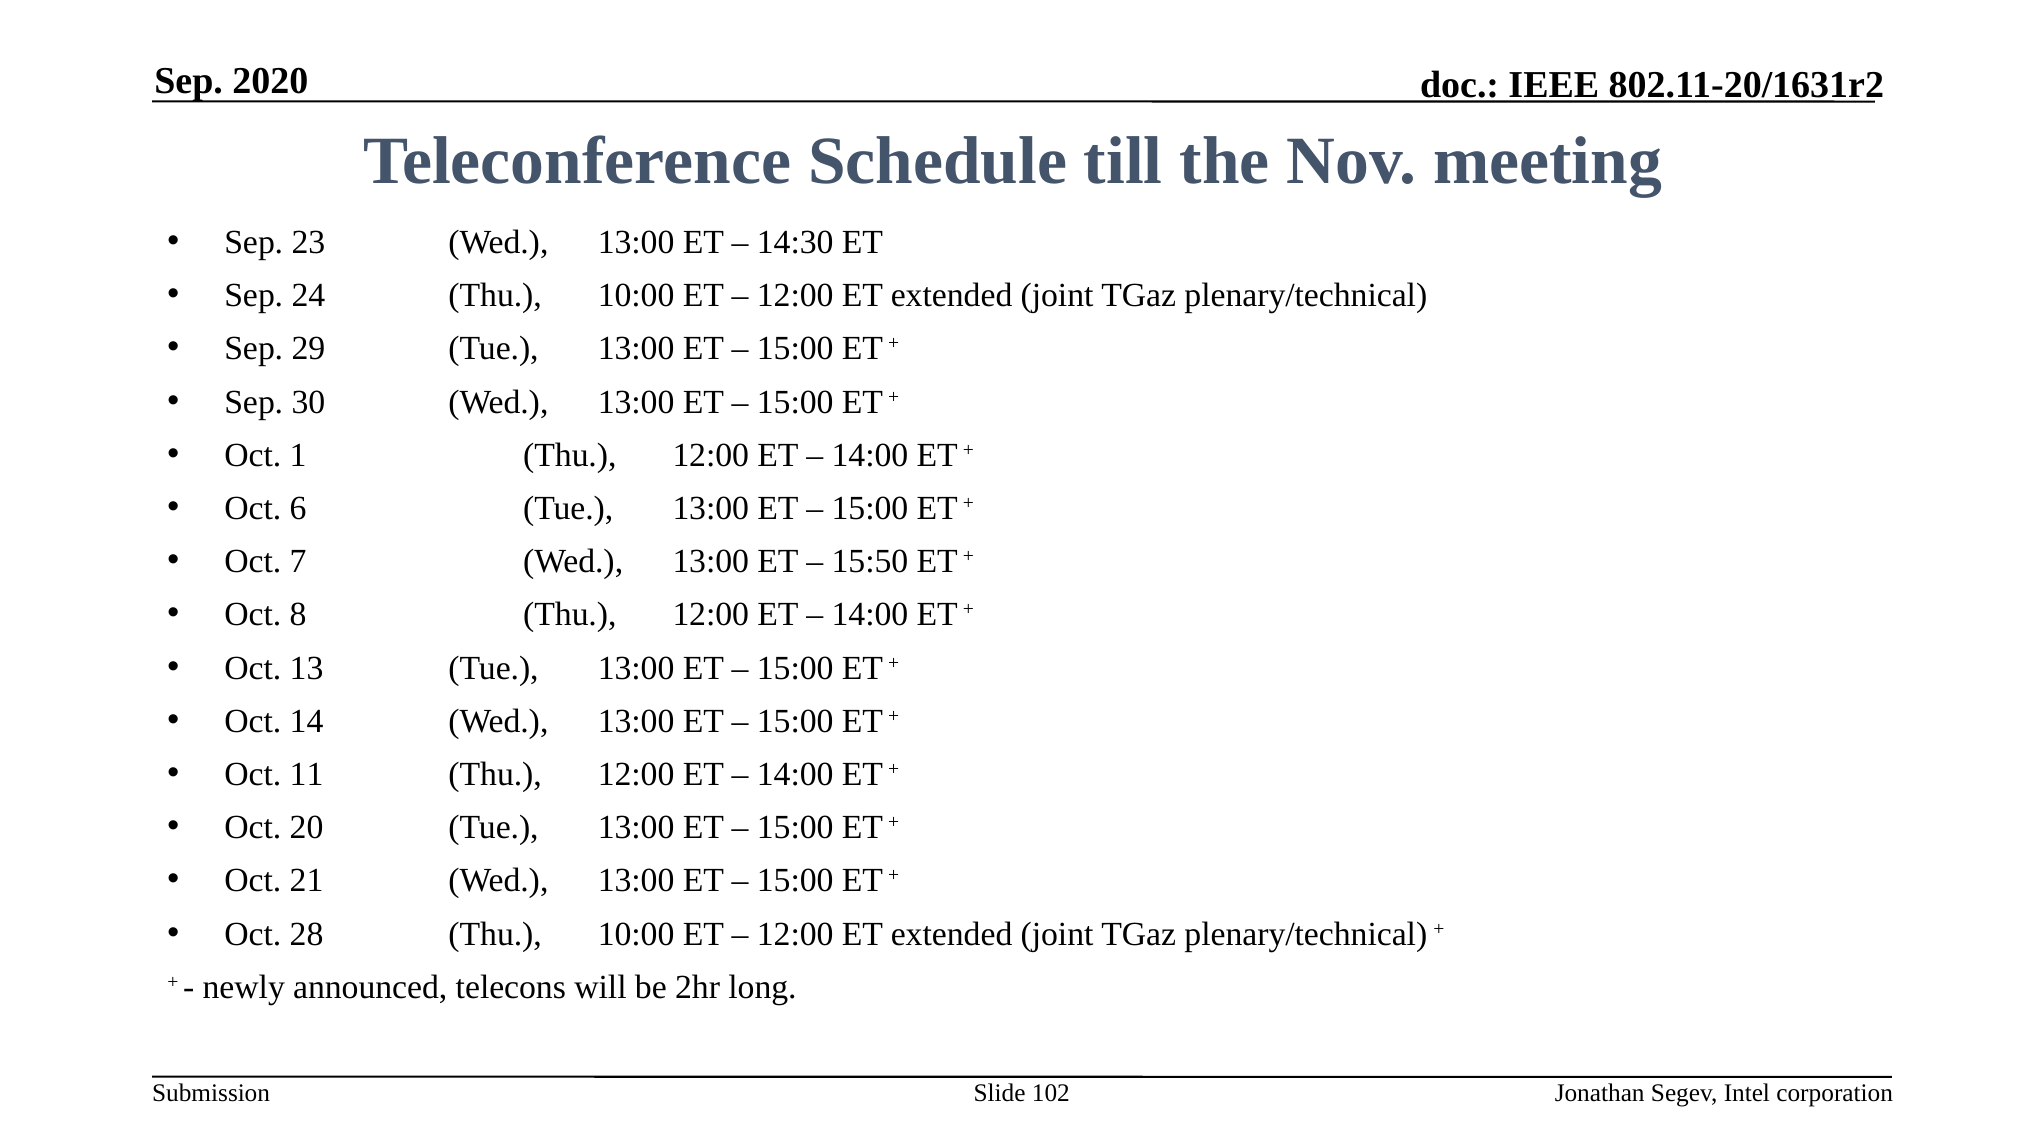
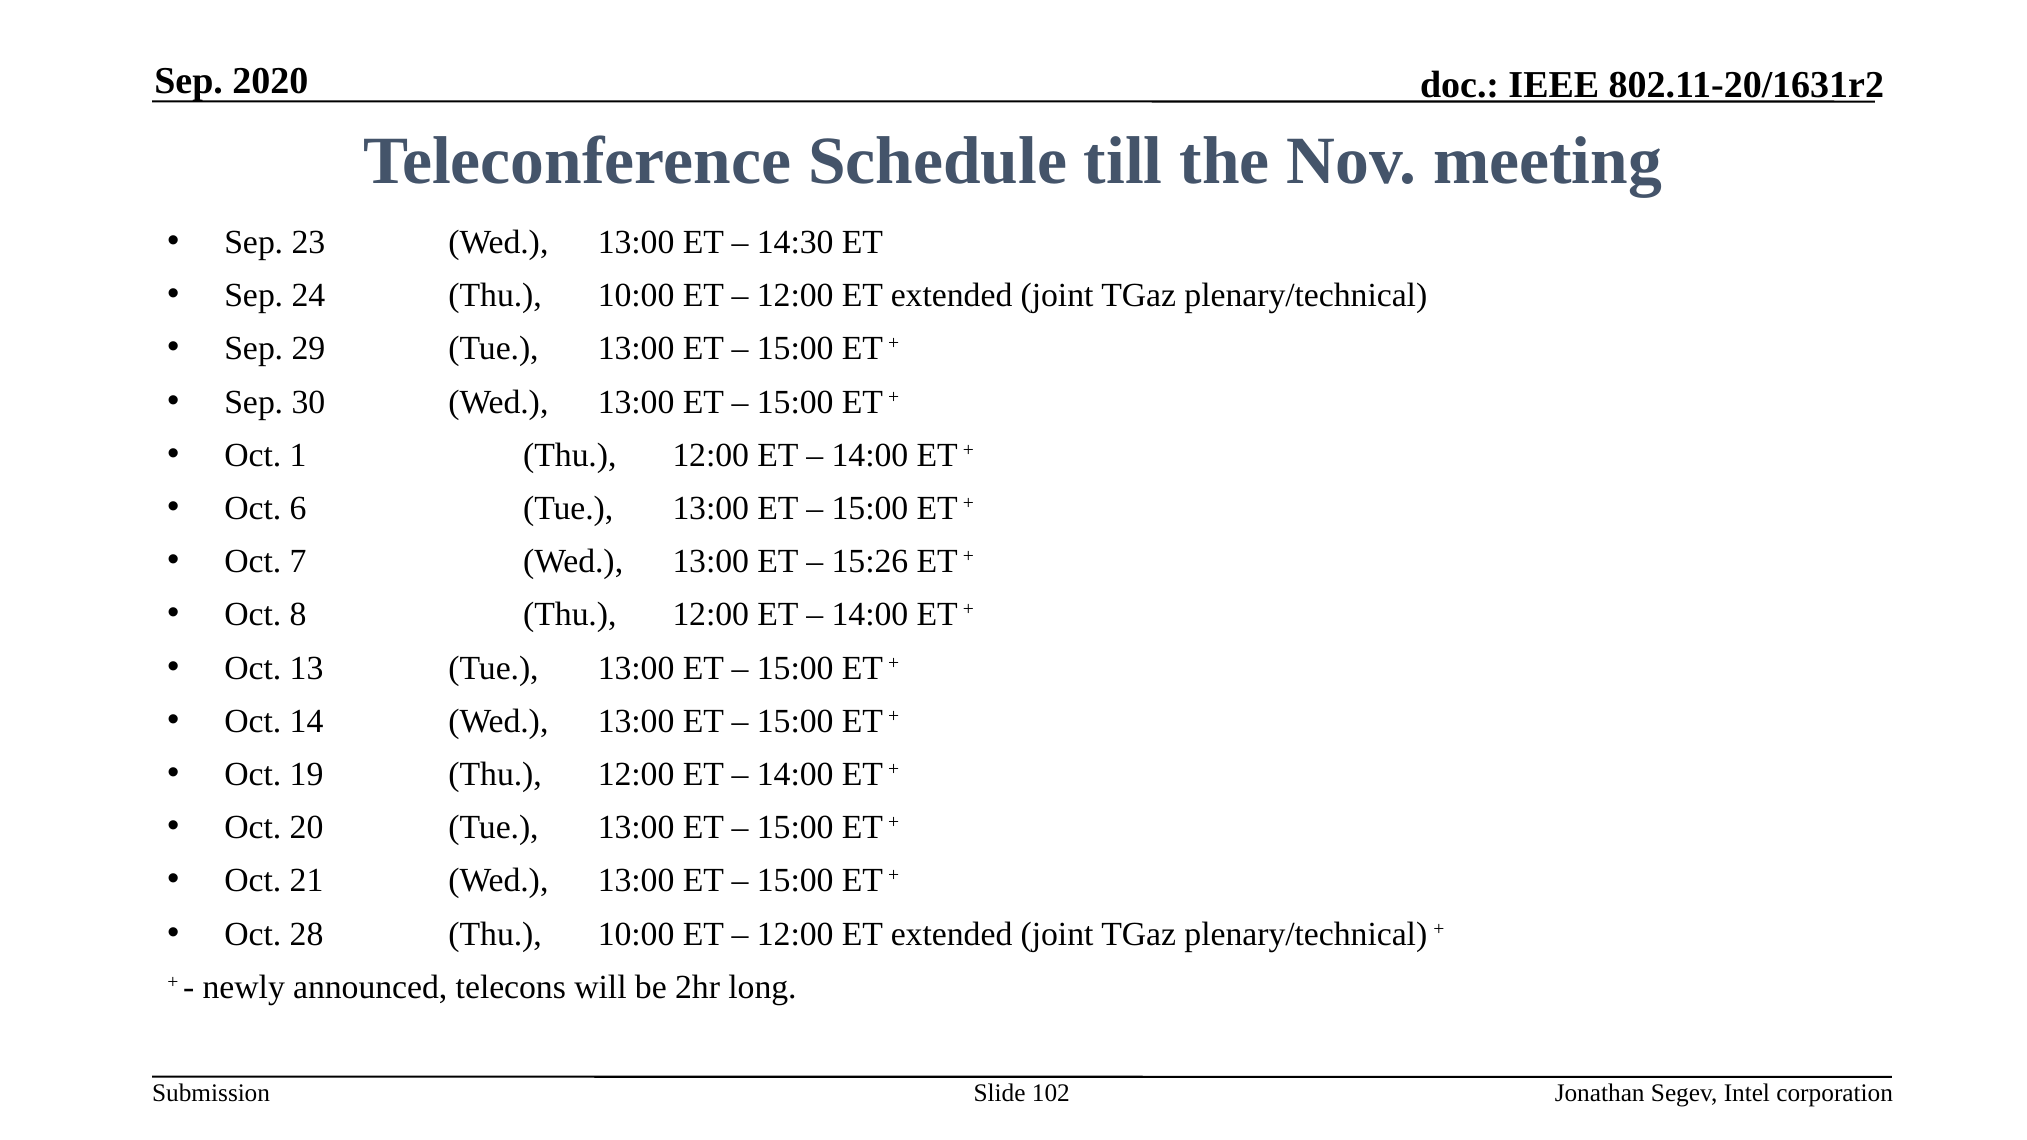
15:50: 15:50 -> 15:26 (870, 562)
11: 11 -> 19 (307, 775)
